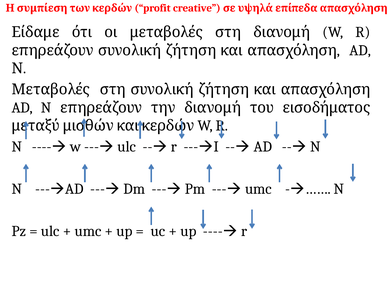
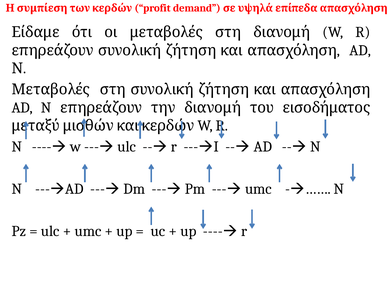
creative: creative -> demand (197, 8)
